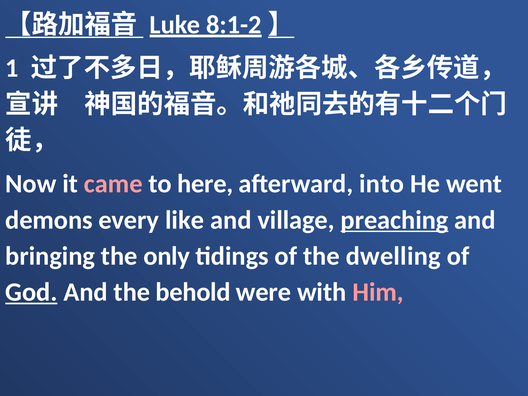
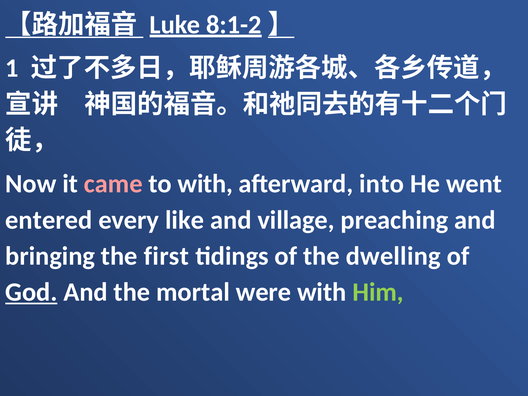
to here: here -> with (205, 184)
demons: demons -> entered (49, 220)
preaching underline: present -> none (395, 220)
only: only -> first (166, 256)
behold: behold -> mortal (193, 292)
Him colour: pink -> light green (378, 292)
